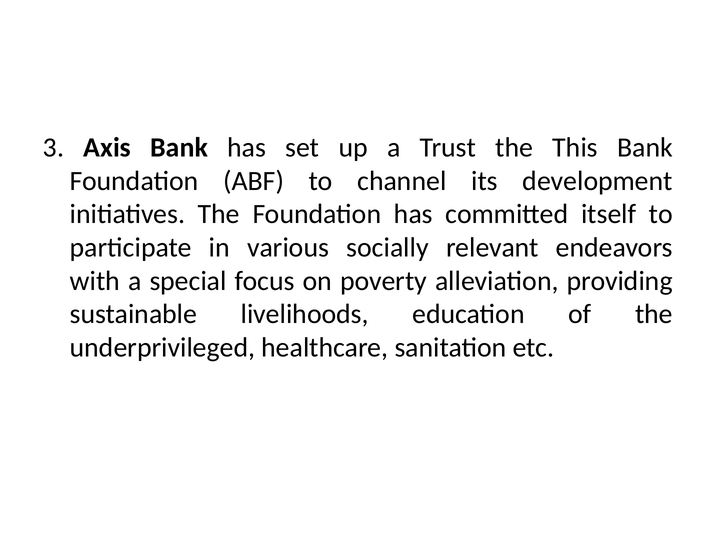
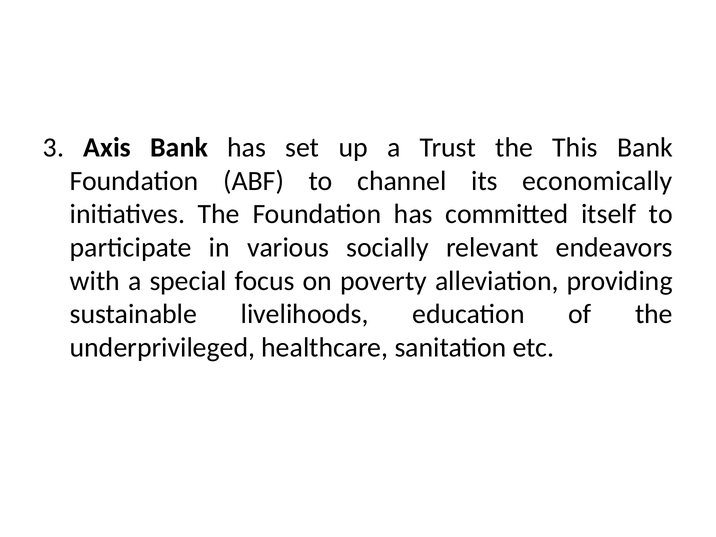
development: development -> economically (597, 181)
